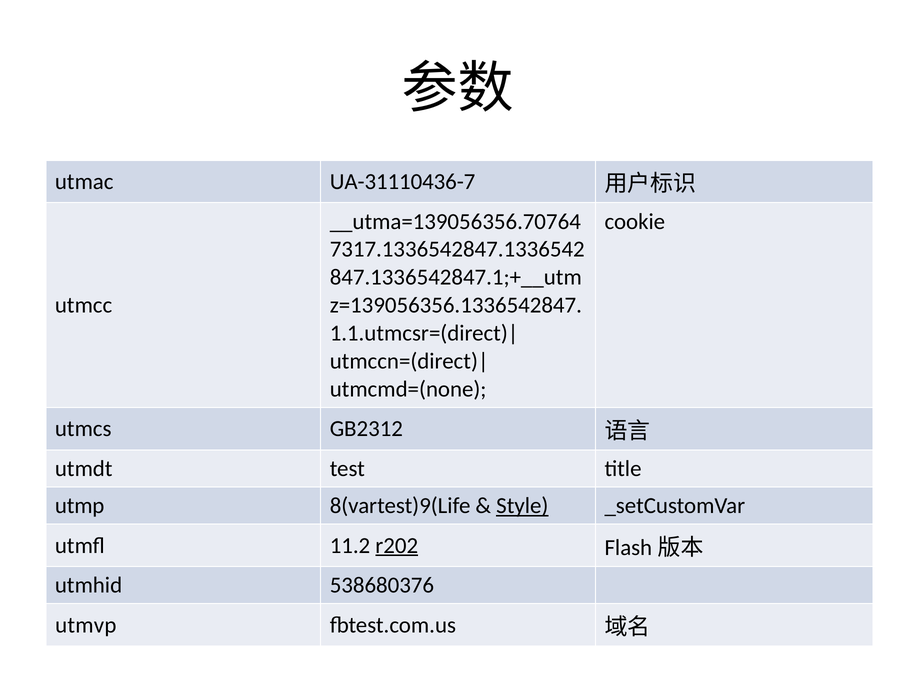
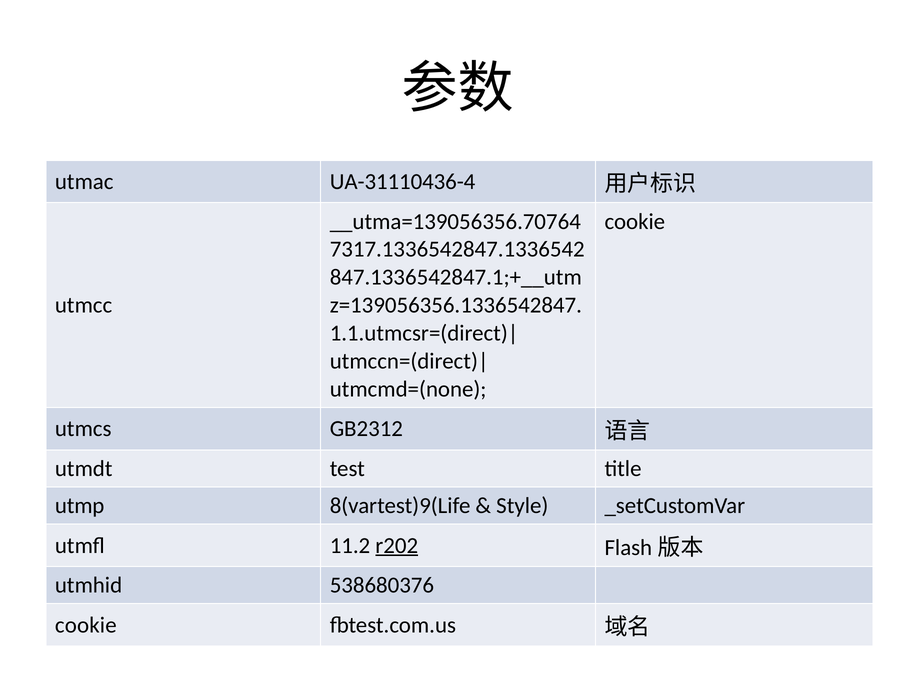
UA-31110436-7: UA-31110436-7 -> UA-31110436-4 (403, 182)
Style underline: present -> none (522, 506)
utmvp: utmvp -> cookie (86, 625)
